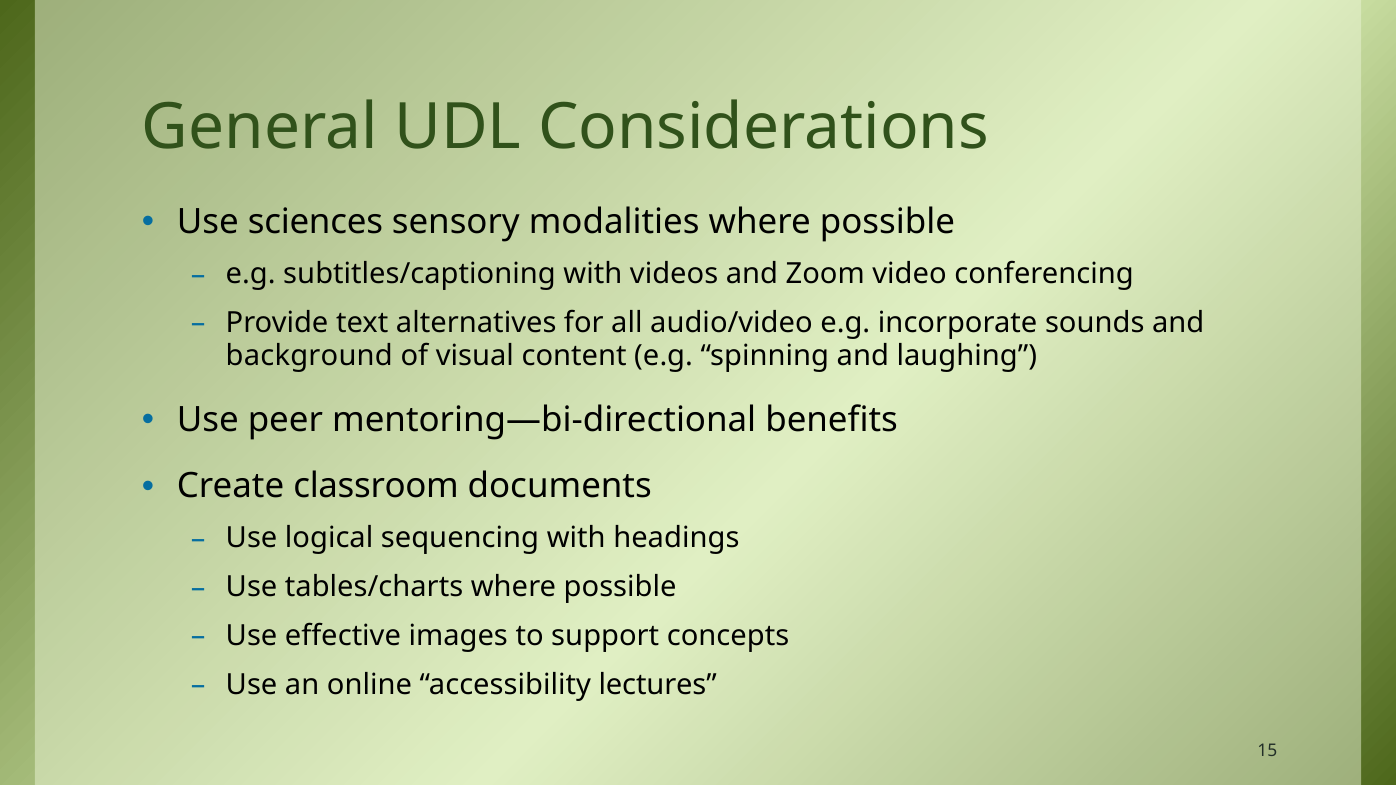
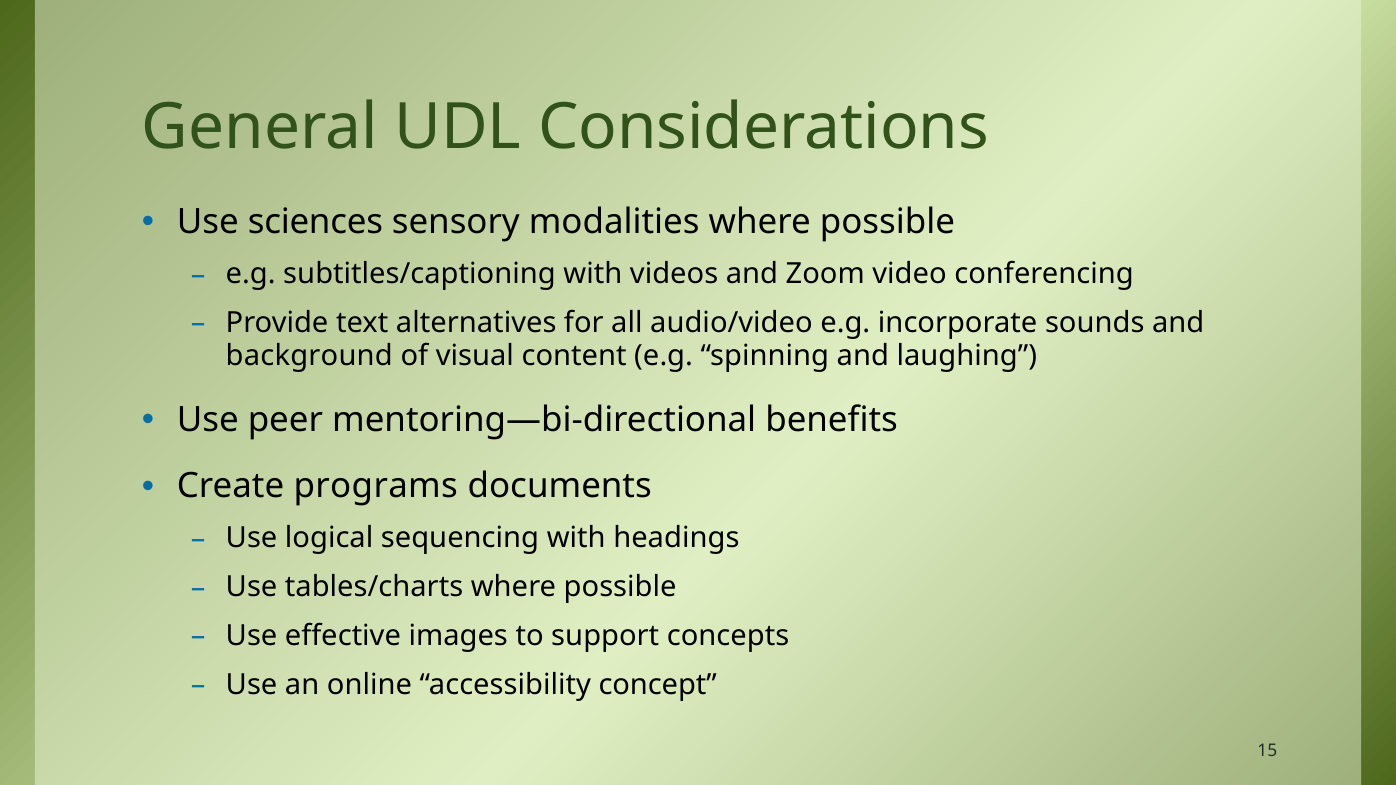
classroom: classroom -> programs (376, 487)
lectures: lectures -> concept (658, 685)
